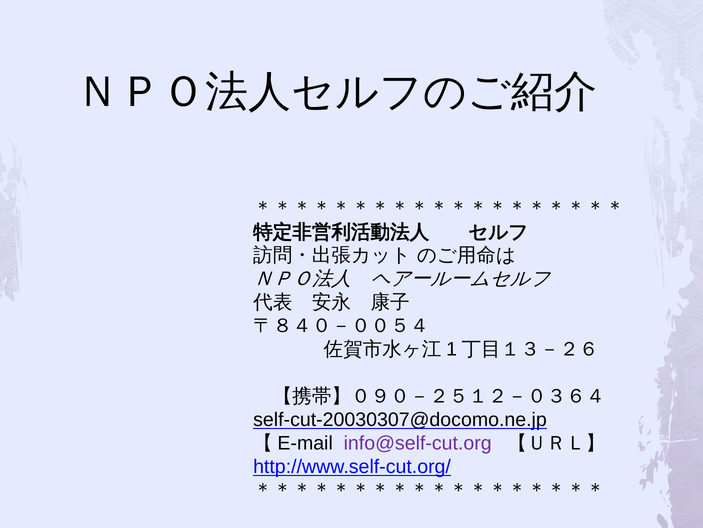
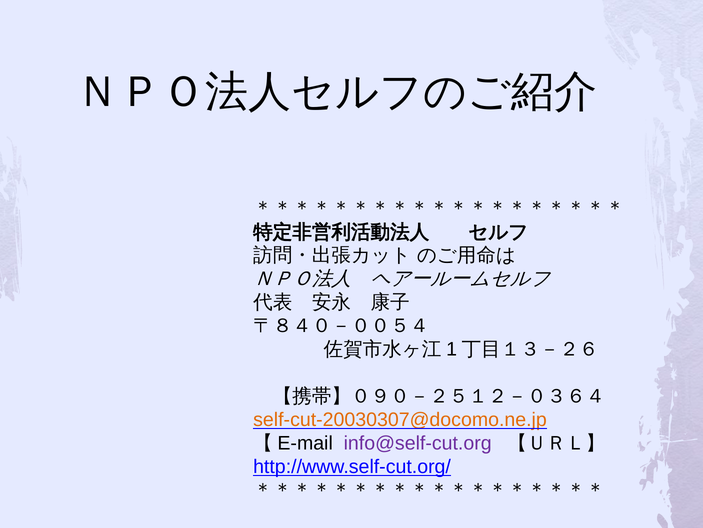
self-cut-20030307@docomo.ne.jp colour: black -> orange (400, 419)
